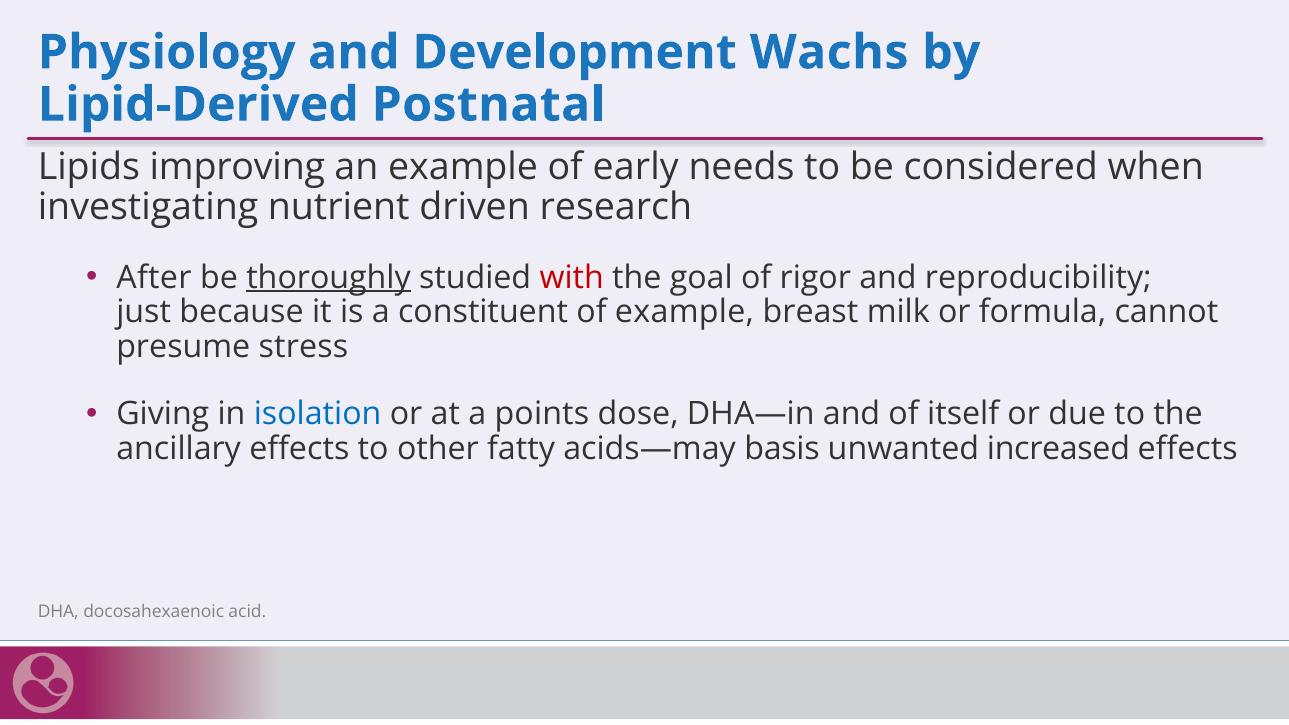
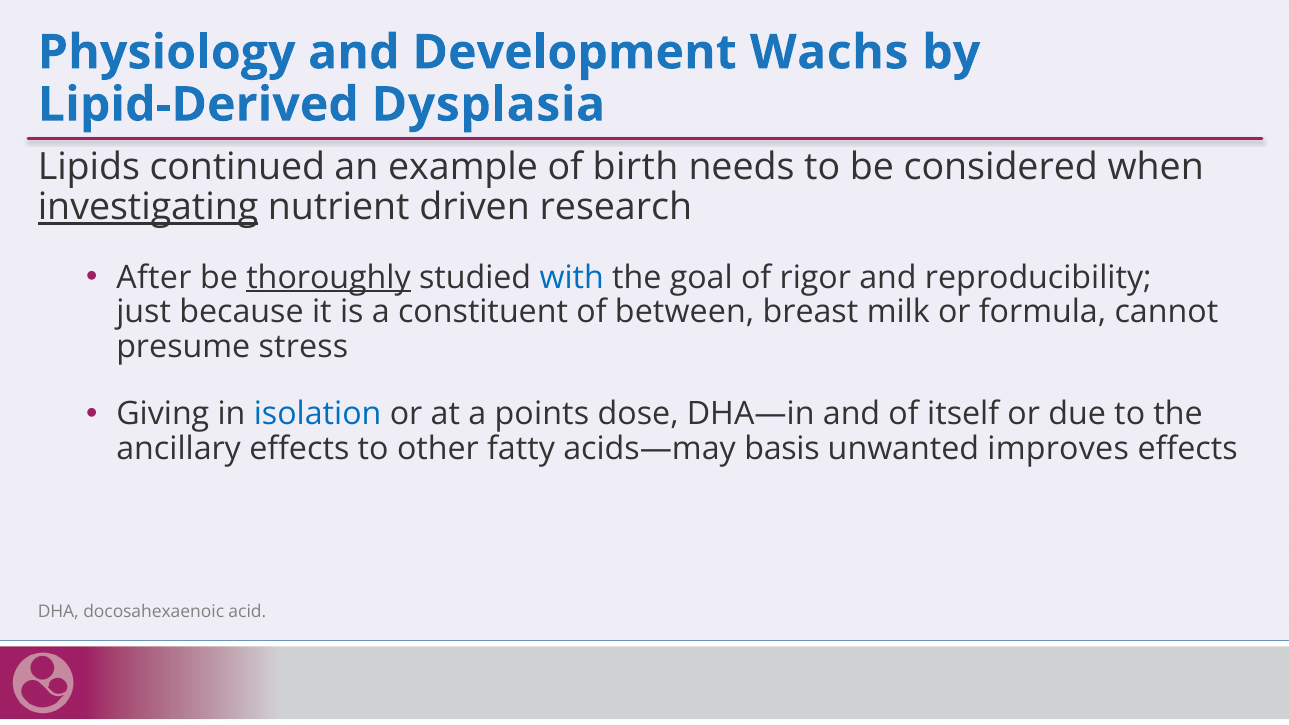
Postnatal: Postnatal -> Dysplasia (488, 105)
improving: improving -> continued (237, 167)
early: early -> birth (636, 167)
investigating underline: none -> present (148, 207)
with colour: red -> blue (572, 277)
of example: example -> between (685, 312)
increased: increased -> improves (1058, 449)
